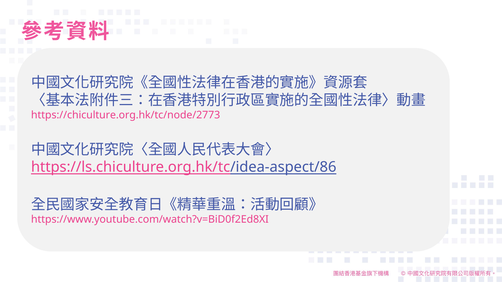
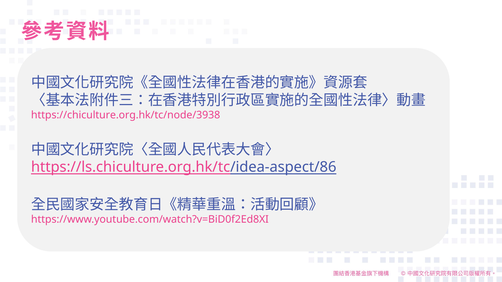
https://chiculture.org.hk/tc/node/2773: https://chiculture.org.hk/tc/node/2773 -> https://chiculture.org.hk/tc/node/3938 (126, 115)
